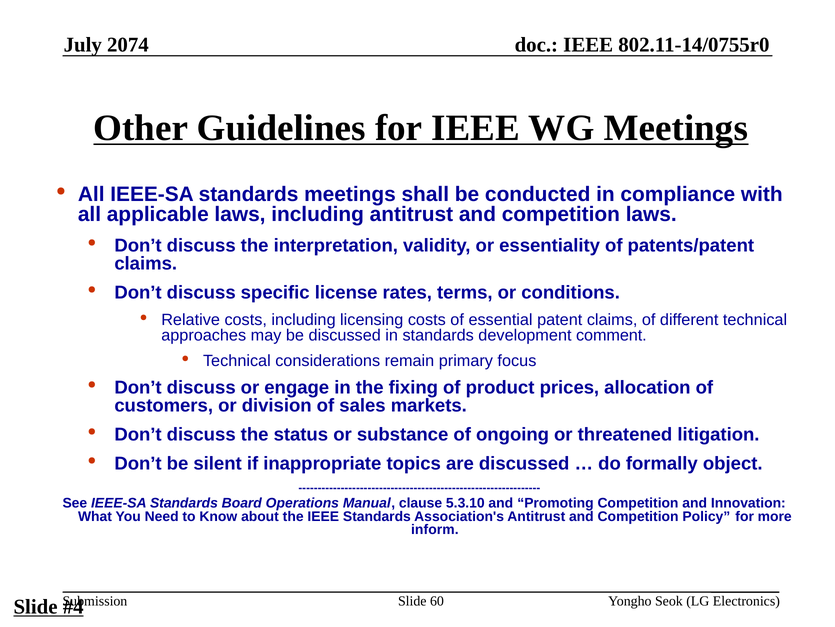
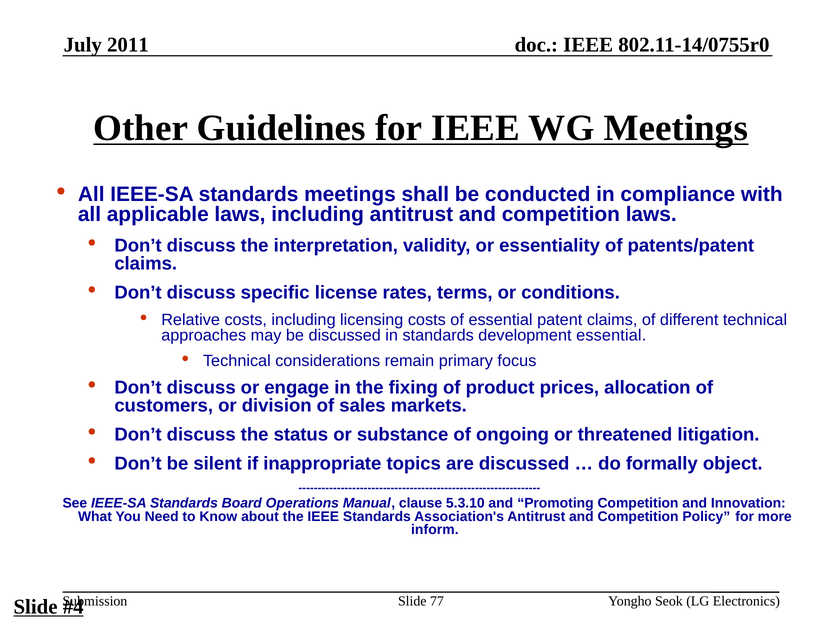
2074: 2074 -> 2011 (128, 45)
development comment: comment -> essential (611, 335)
60: 60 -> 77 (437, 601)
